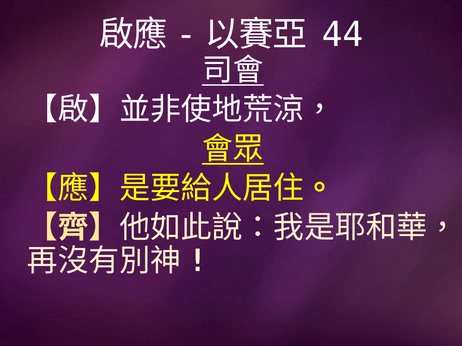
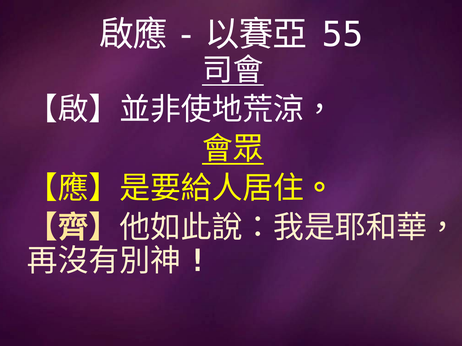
44: 44 -> 55 (343, 35)
